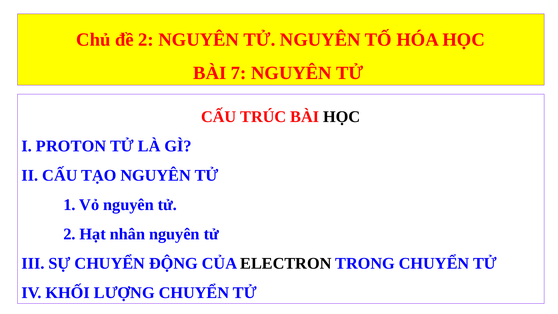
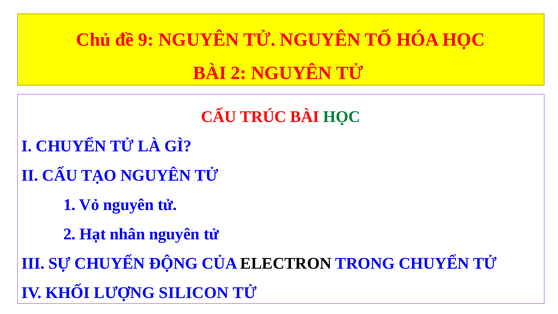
đề 2: 2 -> 9 (146, 40)
BÀI 7: 7 -> 2 (239, 73)
HỌC colour: black -> green (342, 117)
I PROTON: PROTON -> CHUYỂN (71, 146)
LƯỢNG CHUYỂN: CHUYỂN -> SILICON (194, 293)
